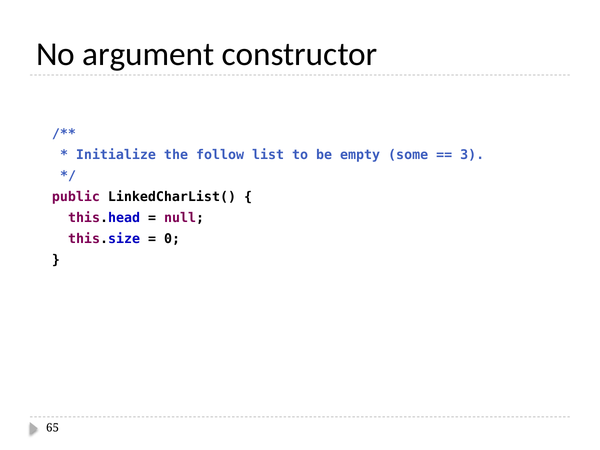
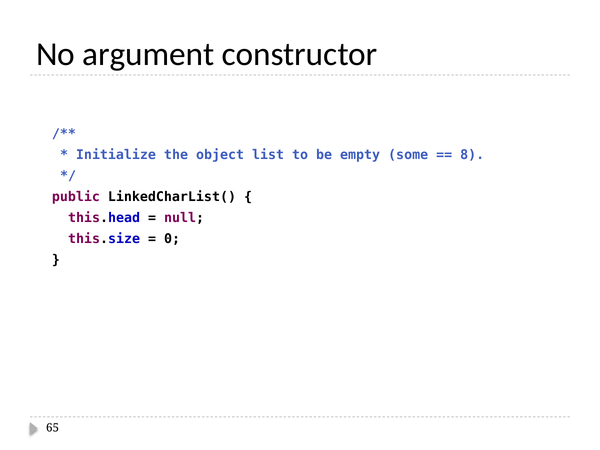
follow: follow -> object (220, 155)
3: 3 -> 8 (472, 155)
